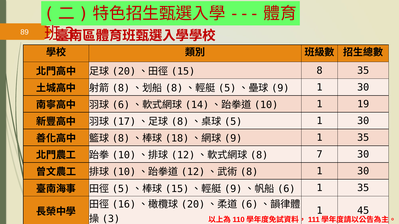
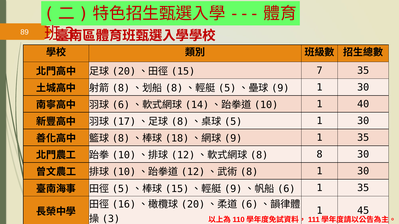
8: 8 -> 7 (320, 71)
19: 19 -> 40 (363, 104)
7: 7 -> 8 (320, 155)
